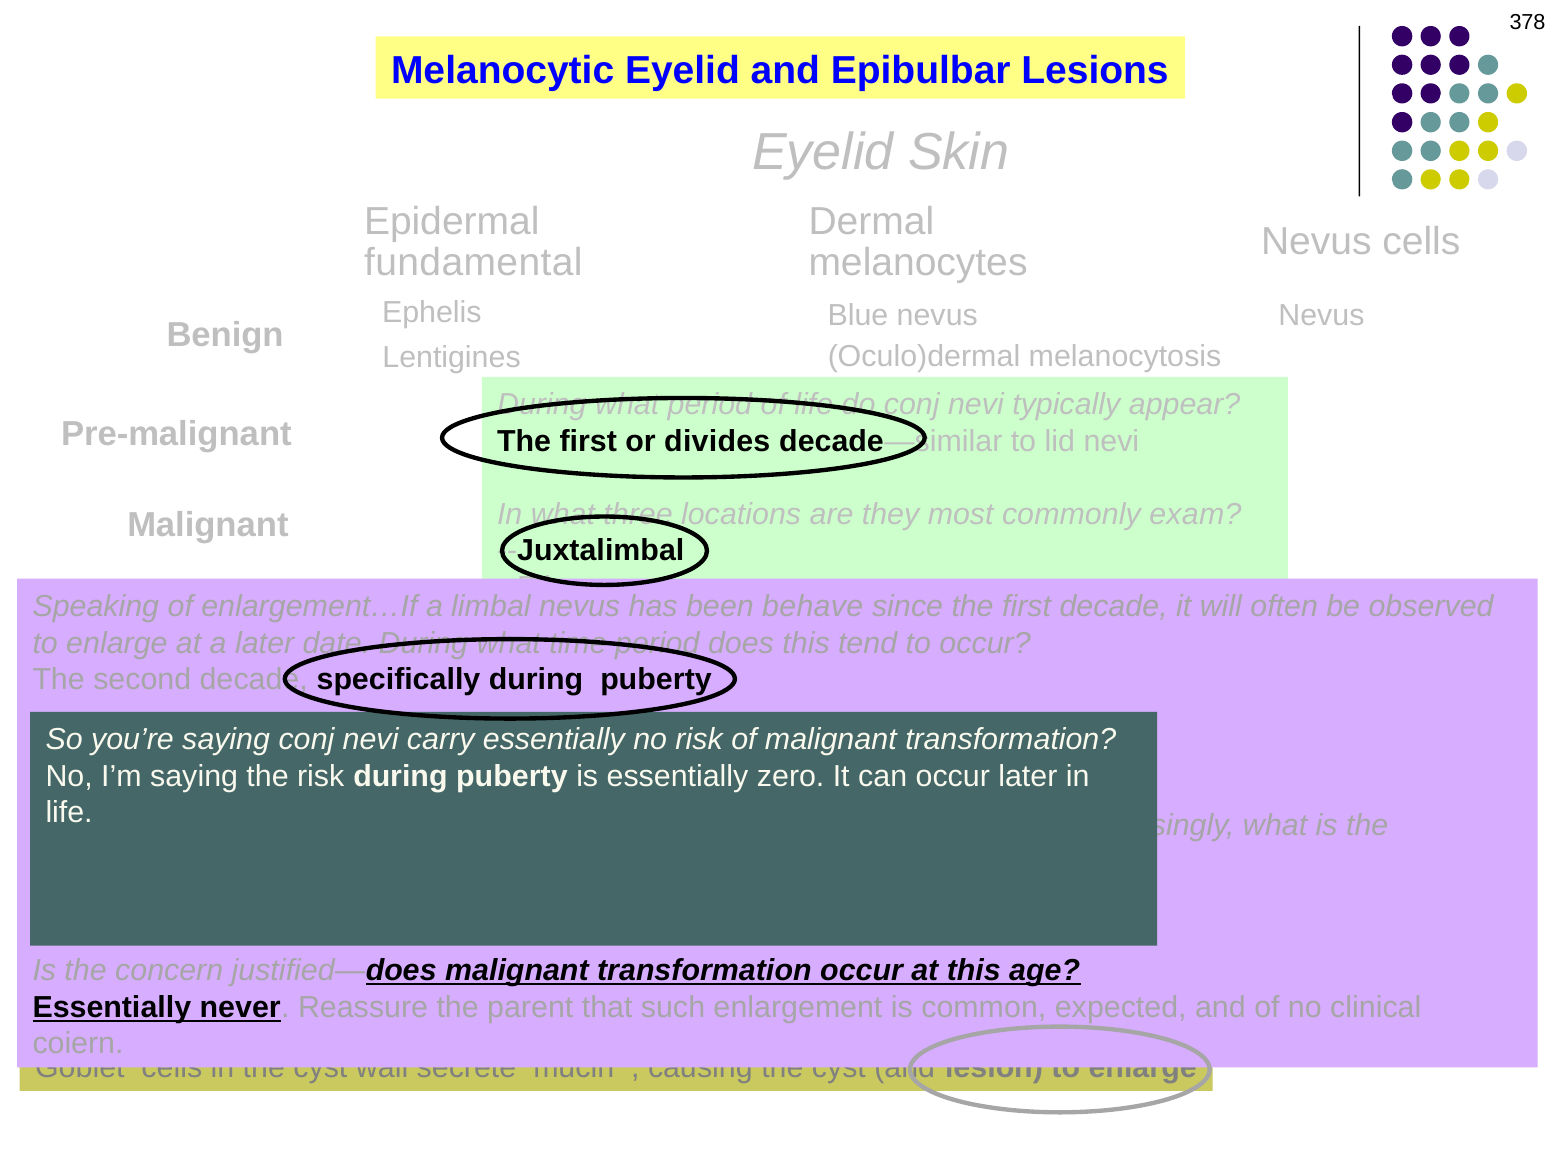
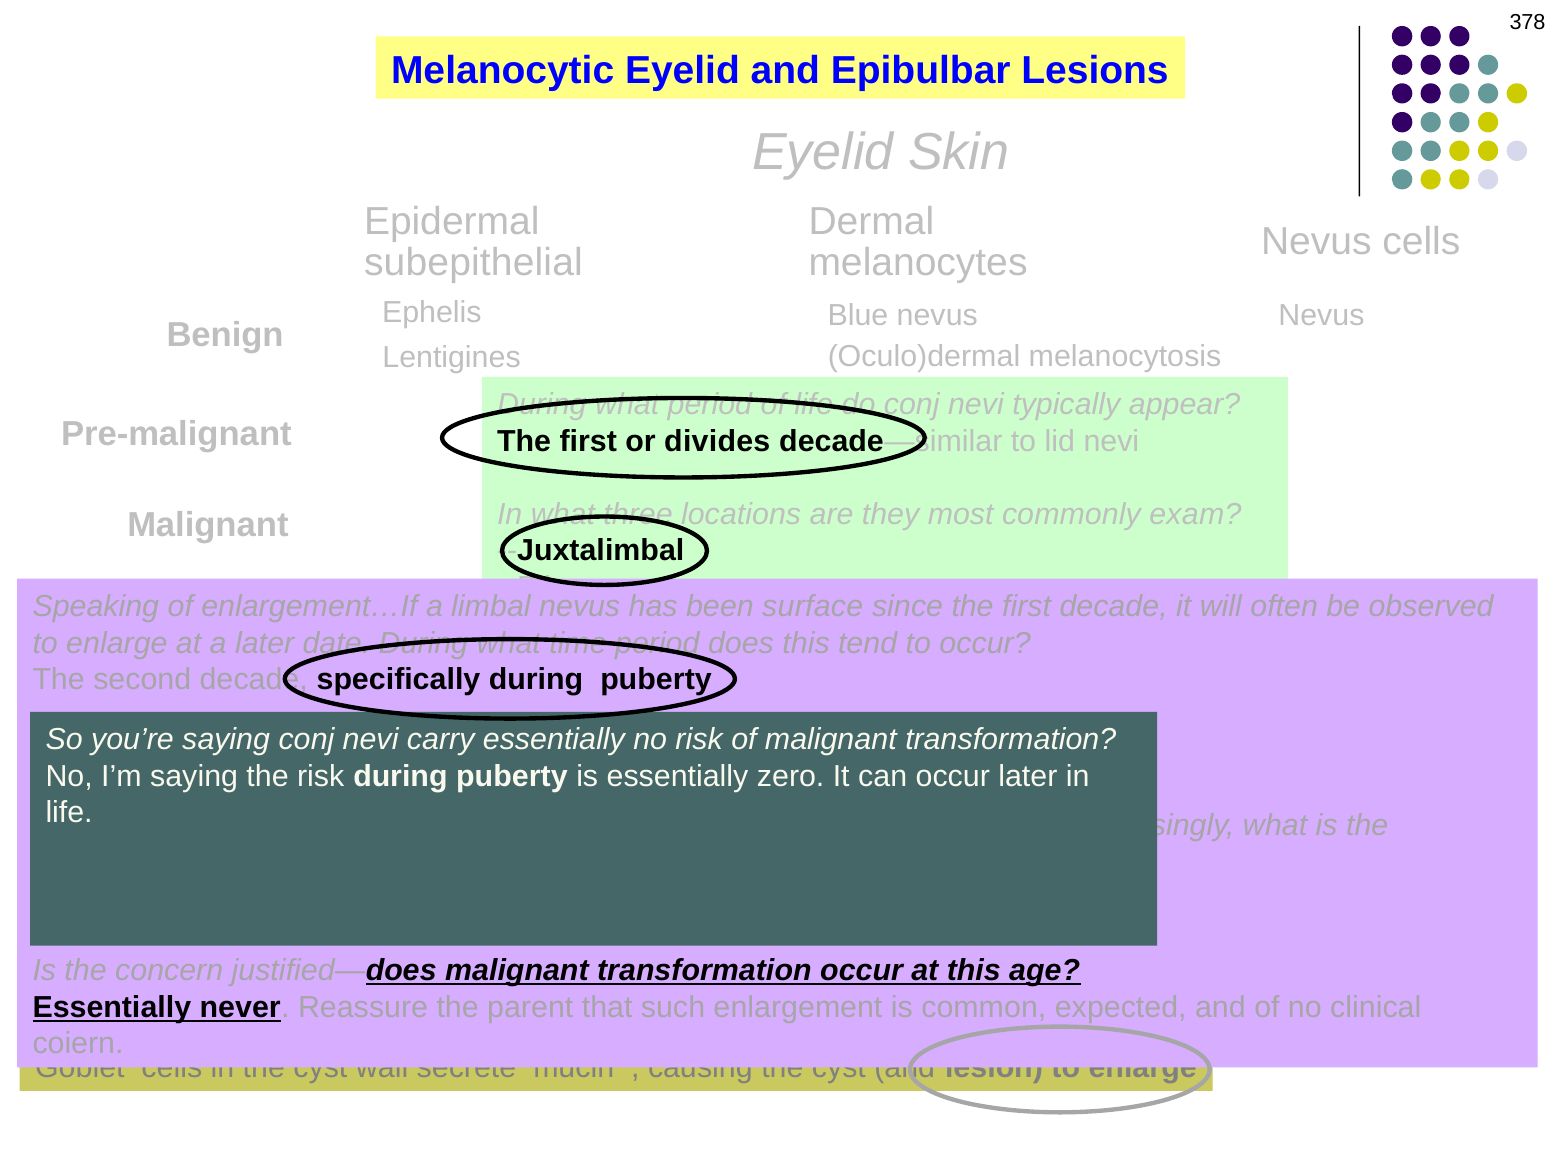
fundamental: fundamental -> subepithelial (473, 263)
behave: behave -> surface (813, 607)
